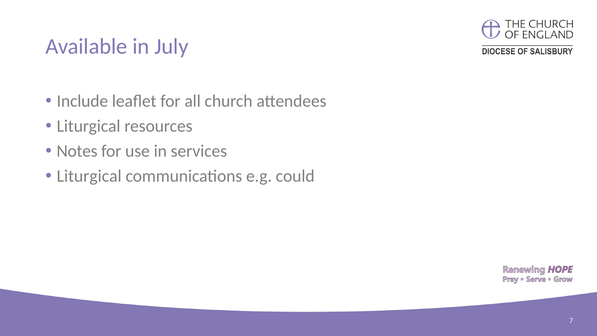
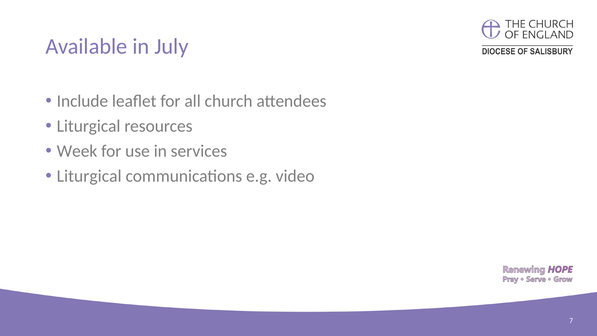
Notes: Notes -> Week (77, 151)
could: could -> video (295, 176)
